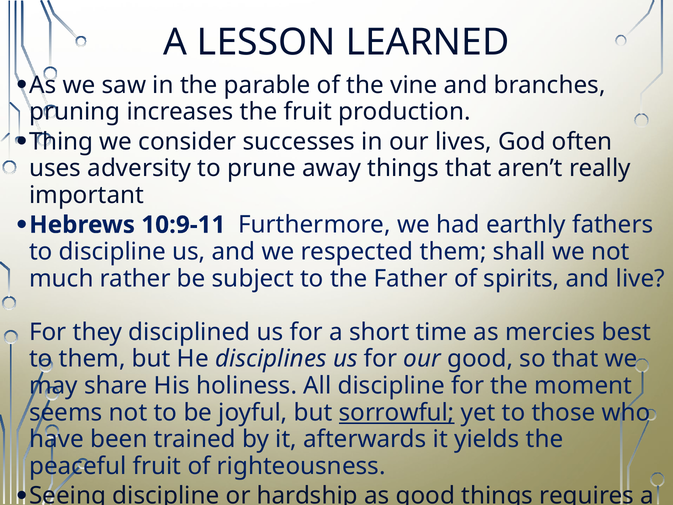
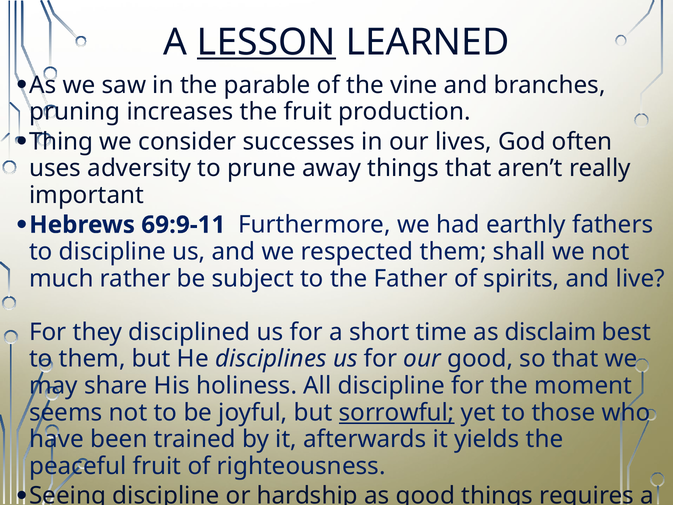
LESSON underline: none -> present (266, 42)
10:9-11: 10:9-11 -> 69:9-11 (183, 225)
mercies: mercies -> disclaim (550, 332)
